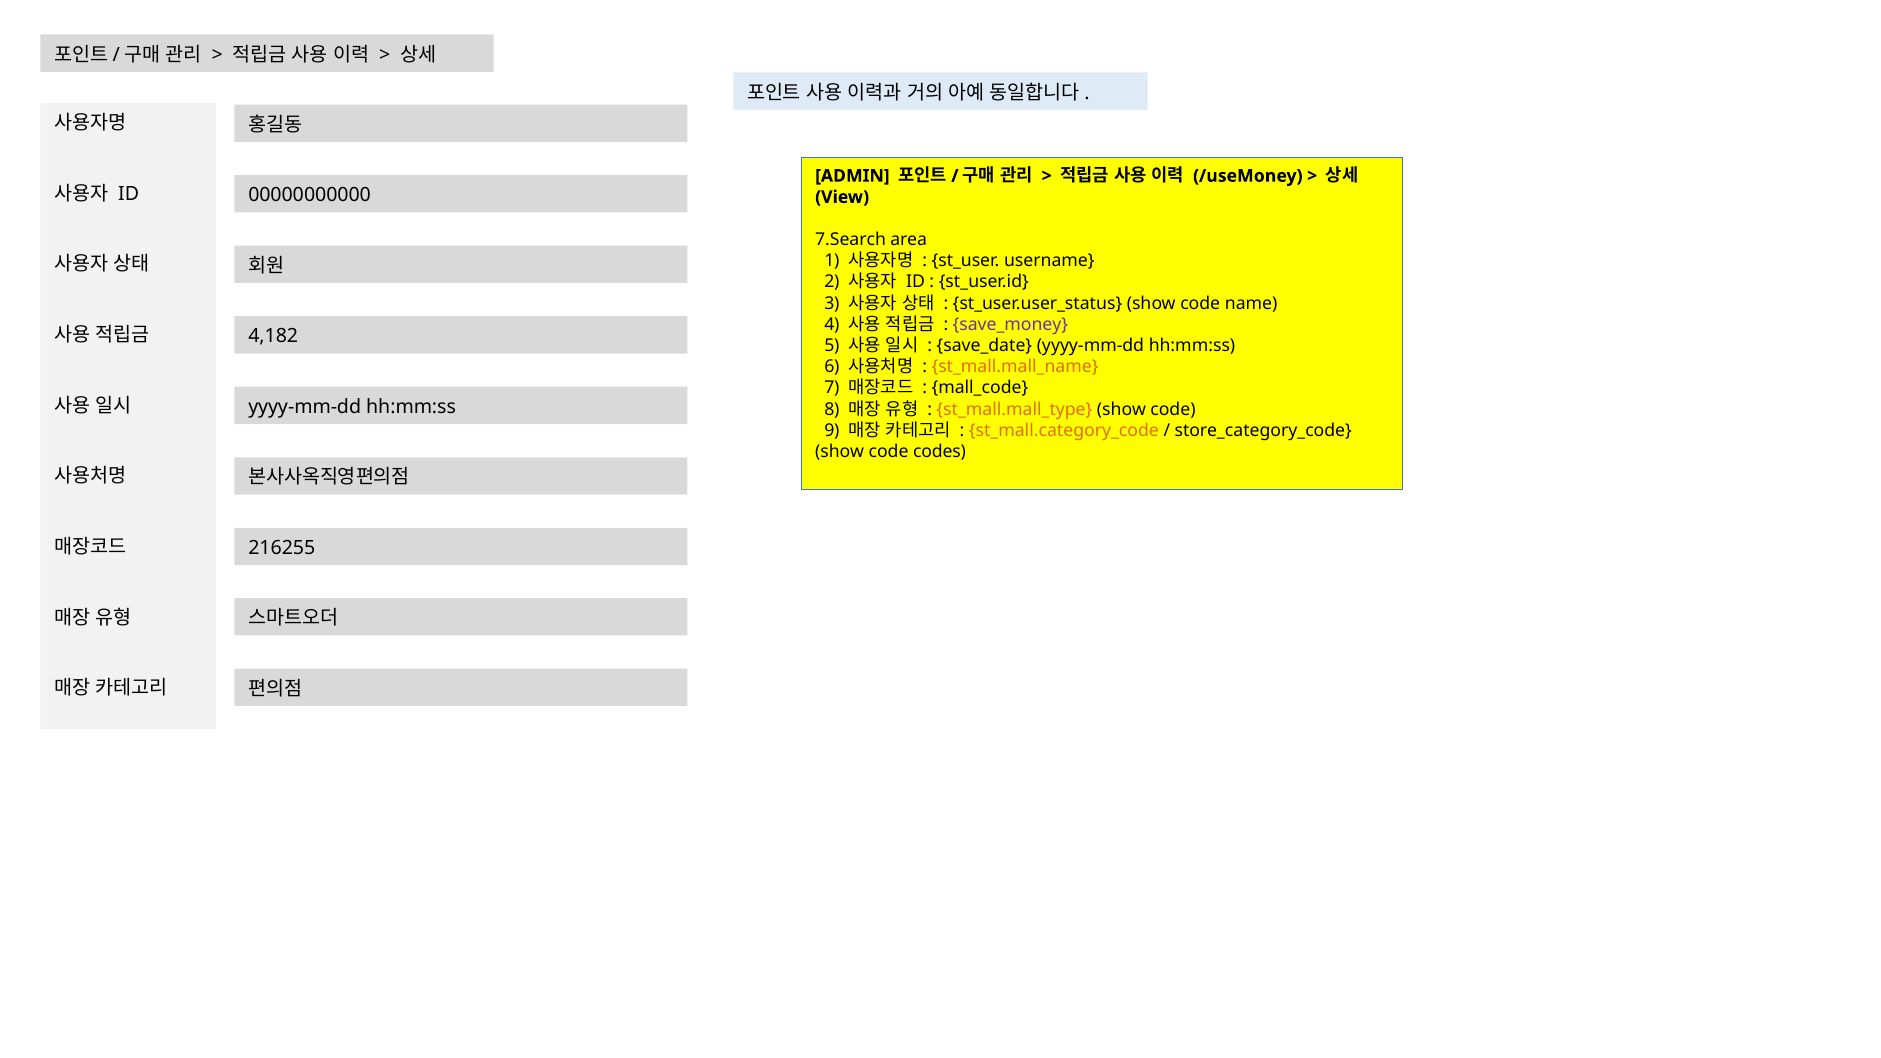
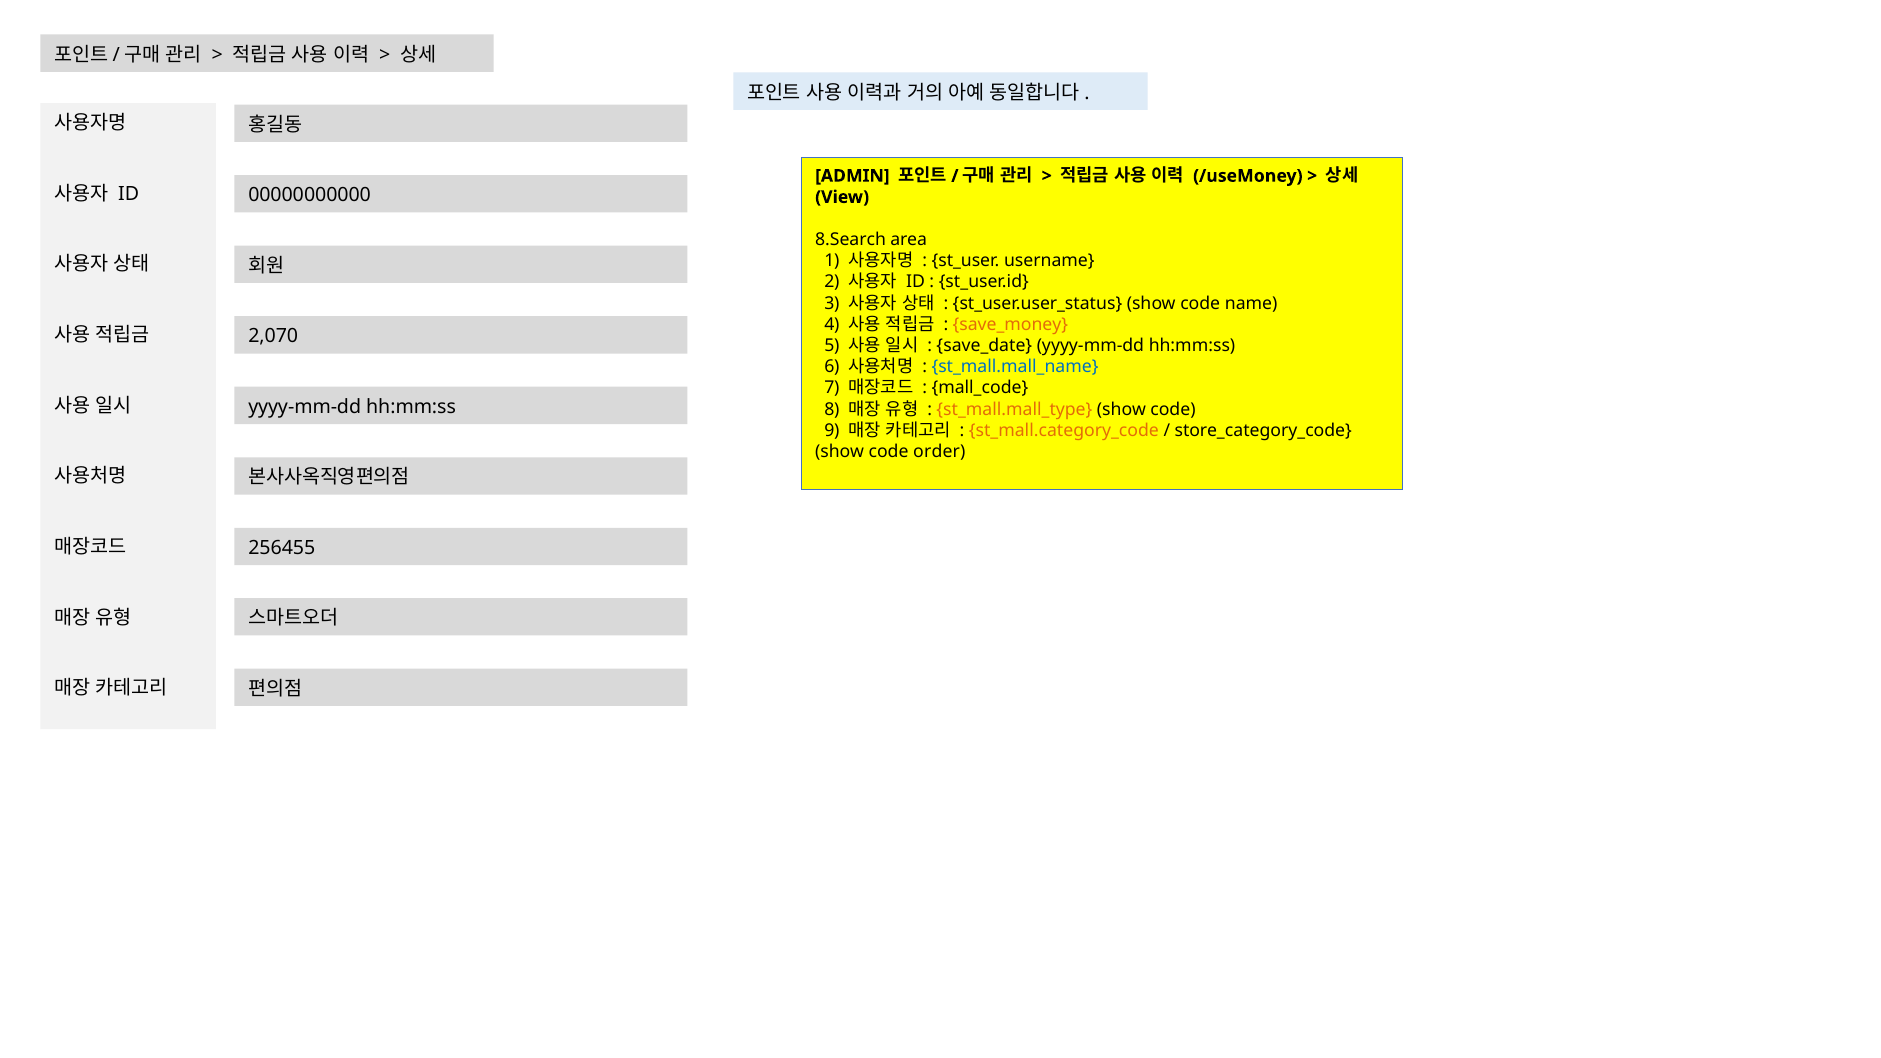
7.Search: 7.Search -> 8.Search (851, 240)
save_money colour: purple -> orange (1010, 324)
4,182: 4,182 -> 2,070 (273, 336)
st_mall.mall_name colour: orange -> blue (1015, 367)
codes: codes -> order (939, 452)
216255: 216255 -> 256455 (282, 548)
